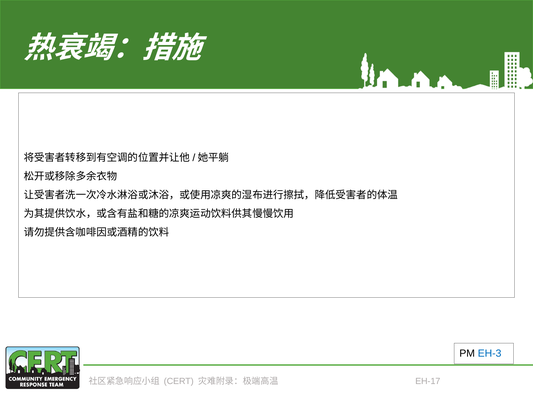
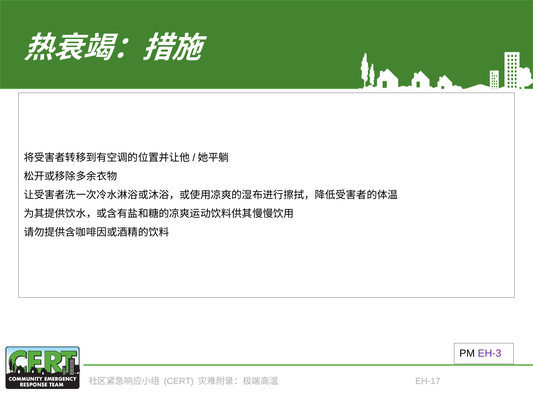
EH-3 colour: blue -> purple (490, 353)
